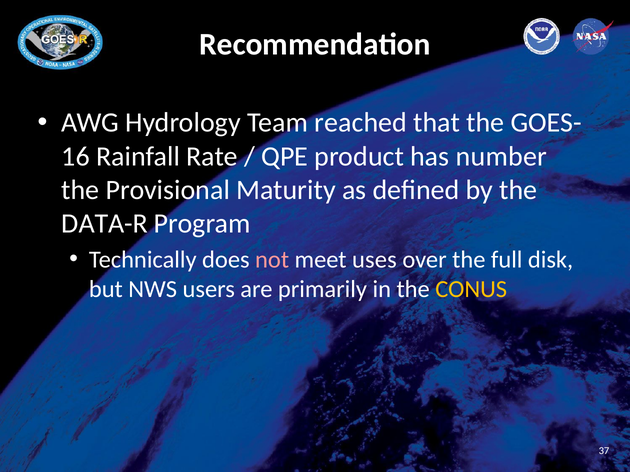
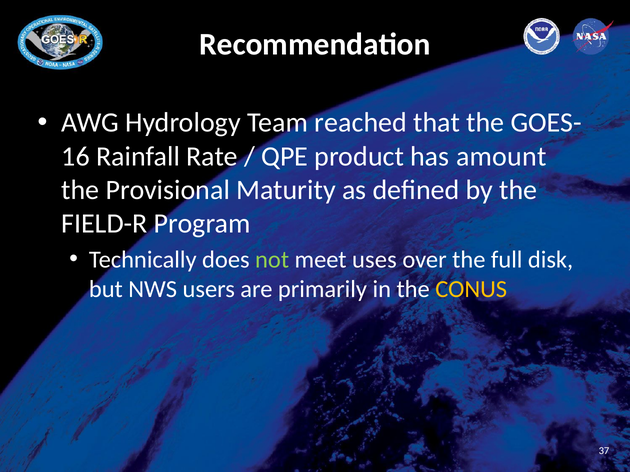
number: number -> amount (501, 156)
DATA-R: DATA-R -> FIELD-R (105, 224)
not colour: pink -> light green (272, 260)
